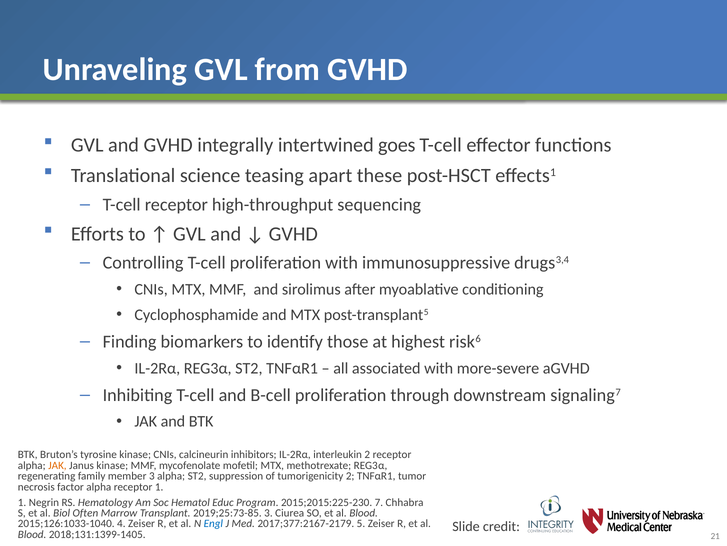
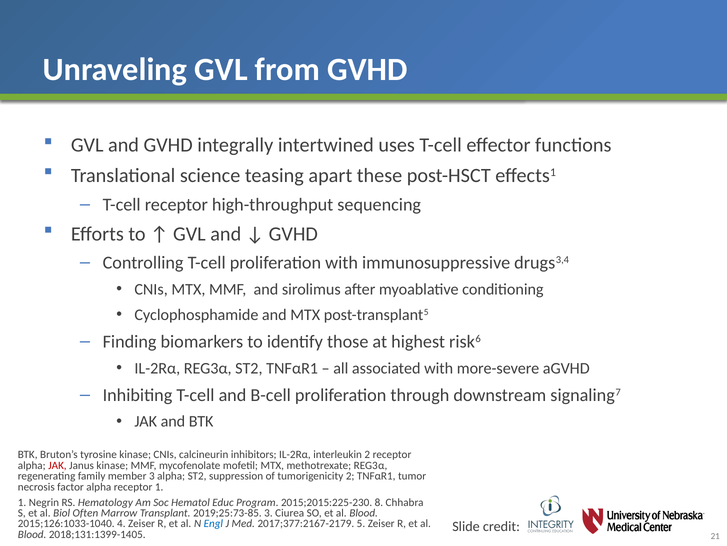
goes: goes -> uses (397, 145)
JAK colour: orange -> red (57, 465)
7: 7 -> 8 (379, 502)
